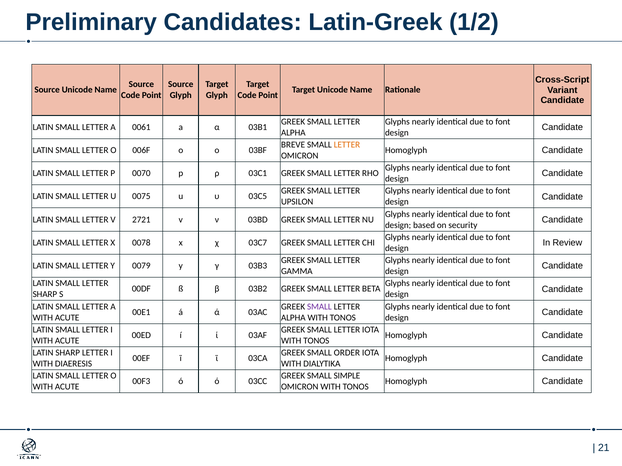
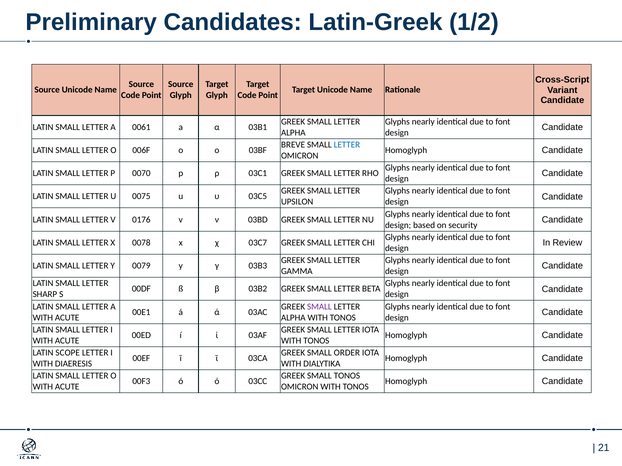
LETTER colour: orange -> blue (347, 145)
2721: 2721 -> 0176 (141, 220)
LATIN SHARP: SHARP -> SCOPE (68, 353)
SMALL SIMPLE: SIMPLE -> TONOS (347, 376)
